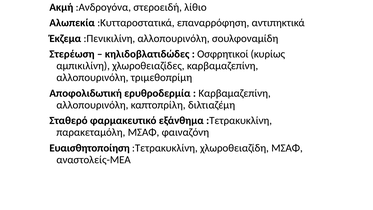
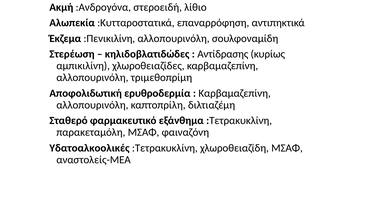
Οσφρητικοί: Οσφρητικοί -> Αντίδρασης (223, 54)
Ευαισθητοποίηση: Ευαισθητοποίηση -> Υδατοαλκοολικές (89, 148)
